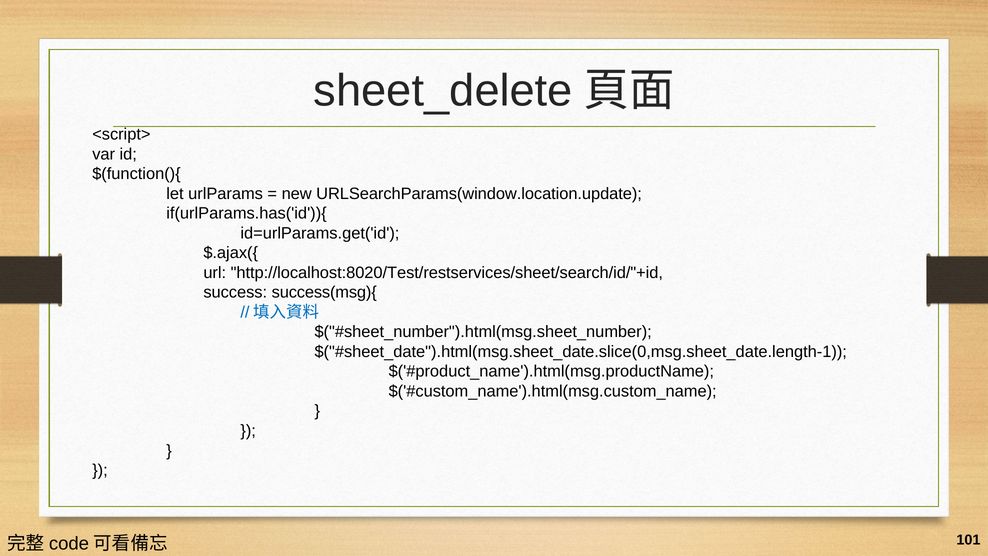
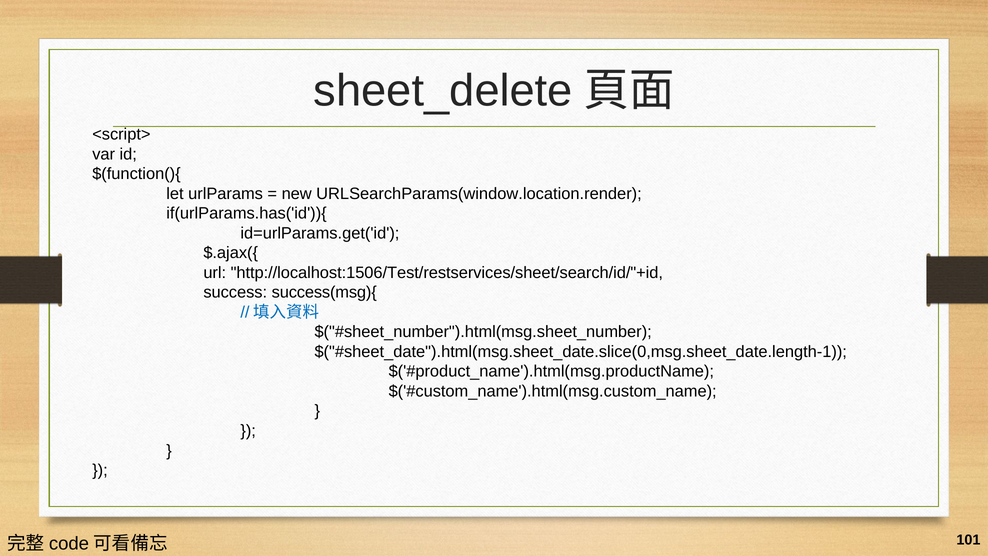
URLSearchParams(window.location.update: URLSearchParams(window.location.update -> URLSearchParams(window.location.render (479, 194)
http://localhost:8020/Test/restservices/sheet/search/id/"+id: http://localhost:8020/Test/restservices/sheet/search/id/"+id -> http://localhost:1506/Test/restservices/sheet/search/id/"+id (447, 273)
